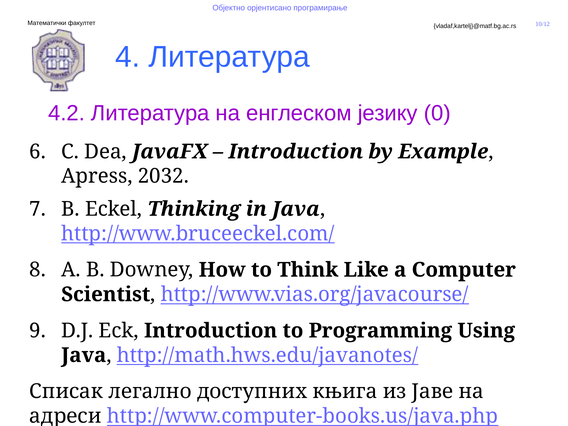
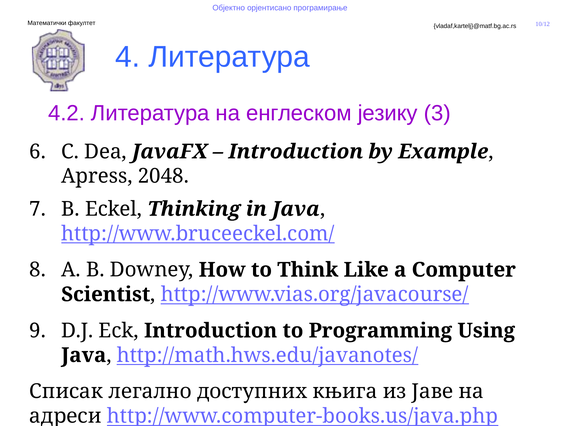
0: 0 -> 3 (437, 113)
2032: 2032 -> 2048 (163, 176)
